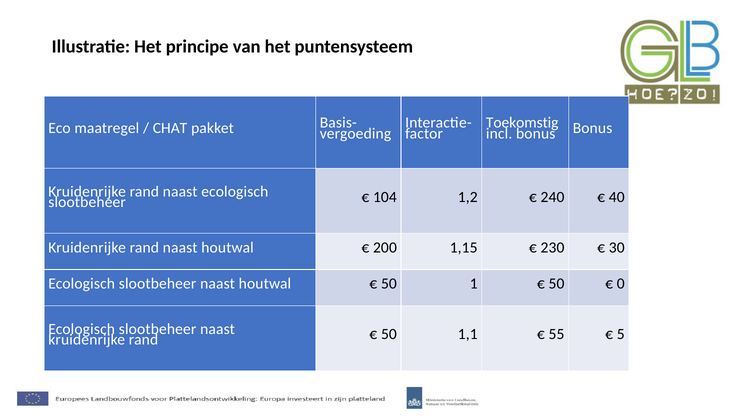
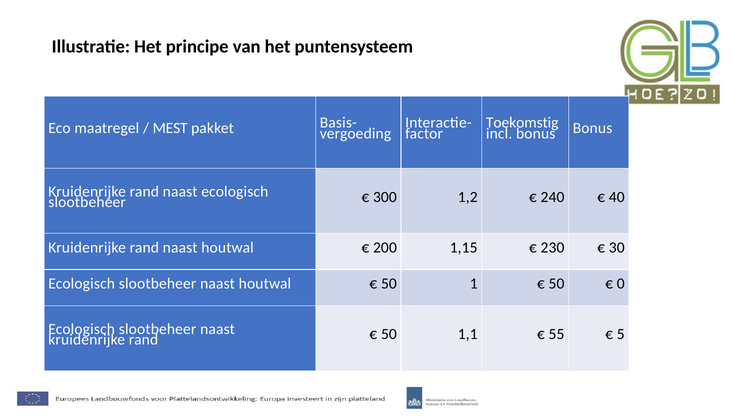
CHAT: CHAT -> MEST (170, 128)
104: 104 -> 300 (385, 197)
